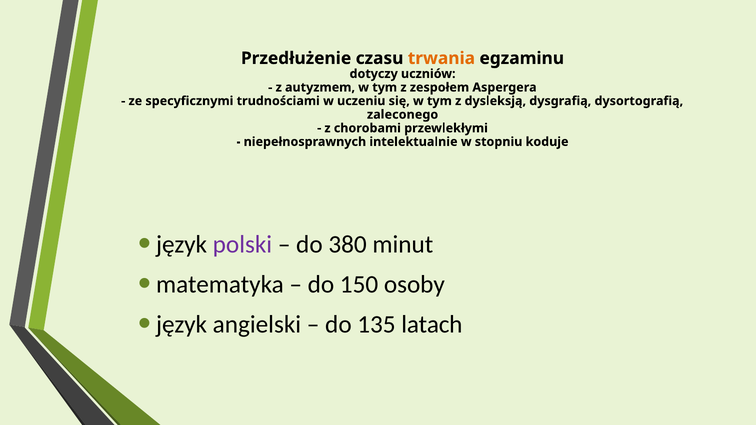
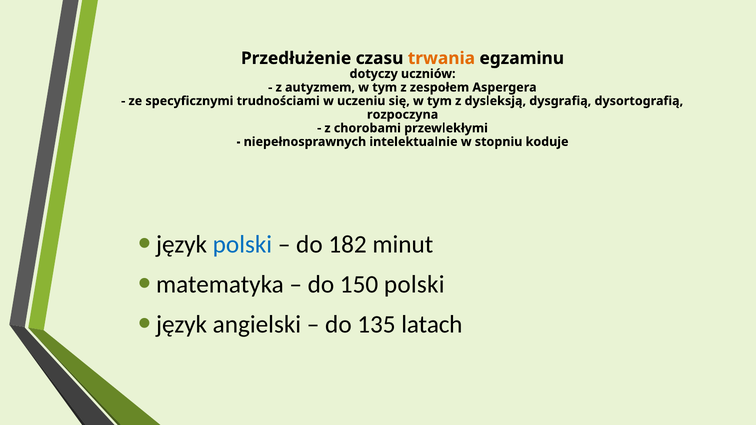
zaleconego: zaleconego -> rozpoczyna (403, 115)
polski colour: purple -> blue (242, 245)
380: 380 -> 182 (348, 245)
150 osoby: osoby -> polski (414, 285)
